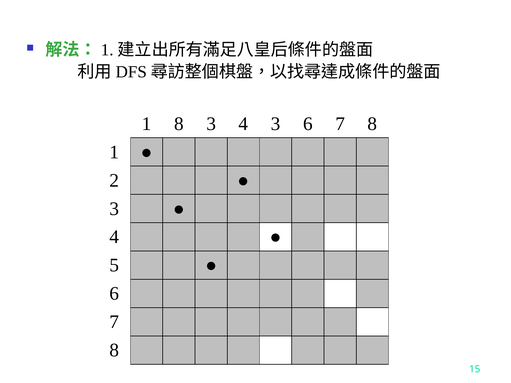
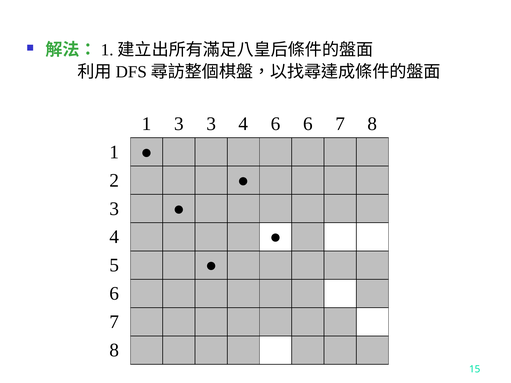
1 8: 8 -> 3 (179, 124)
4 3: 3 -> 6 (276, 124)
